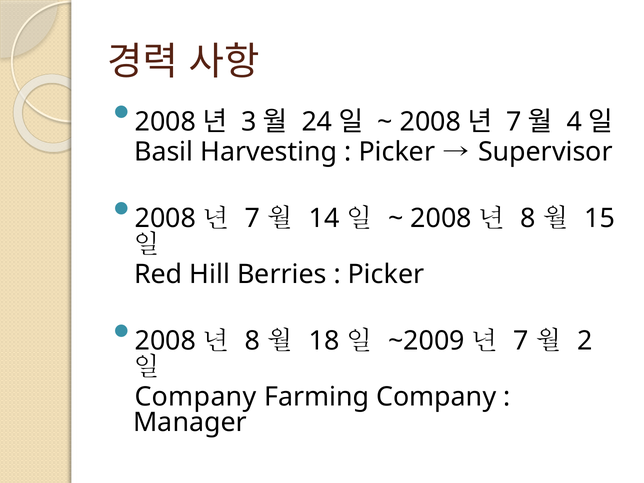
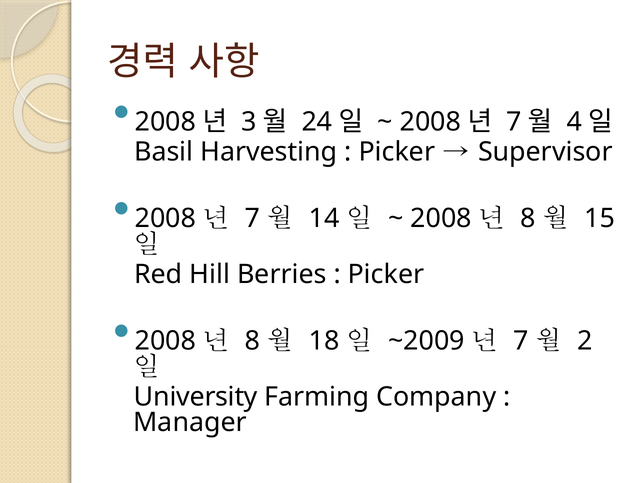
Company: Company -> University (196, 397)
